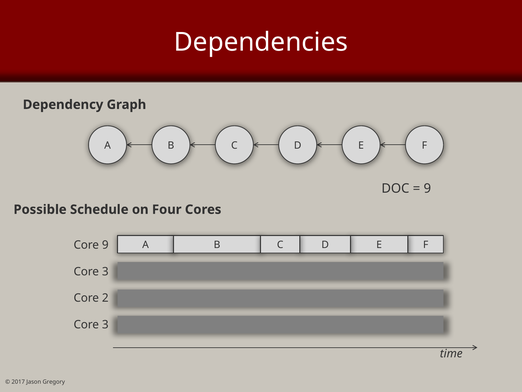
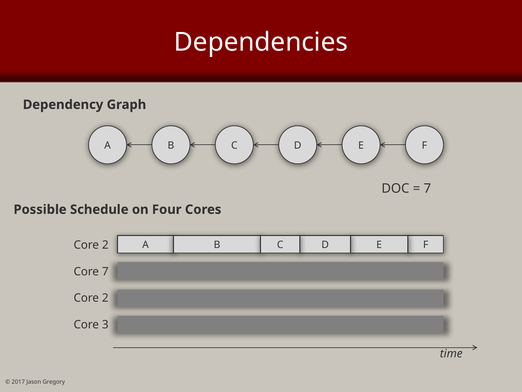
9: 9 -> 7 (427, 188)
9: 9 -> 2 (105, 245)
3: 3 -> 7 (105, 271)
